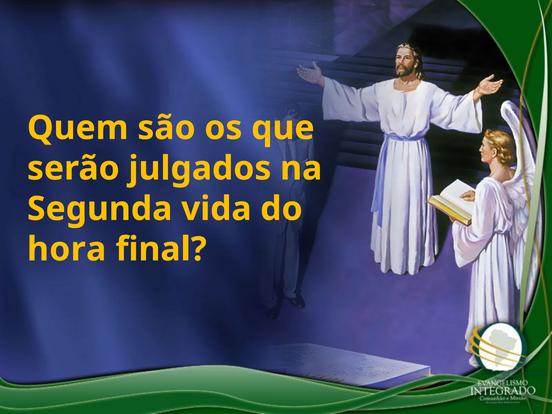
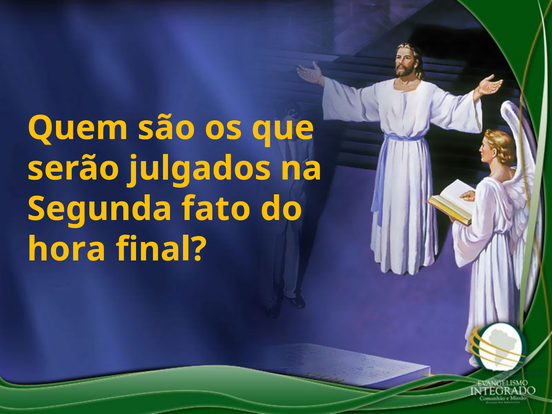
vida: vida -> fato (216, 209)
